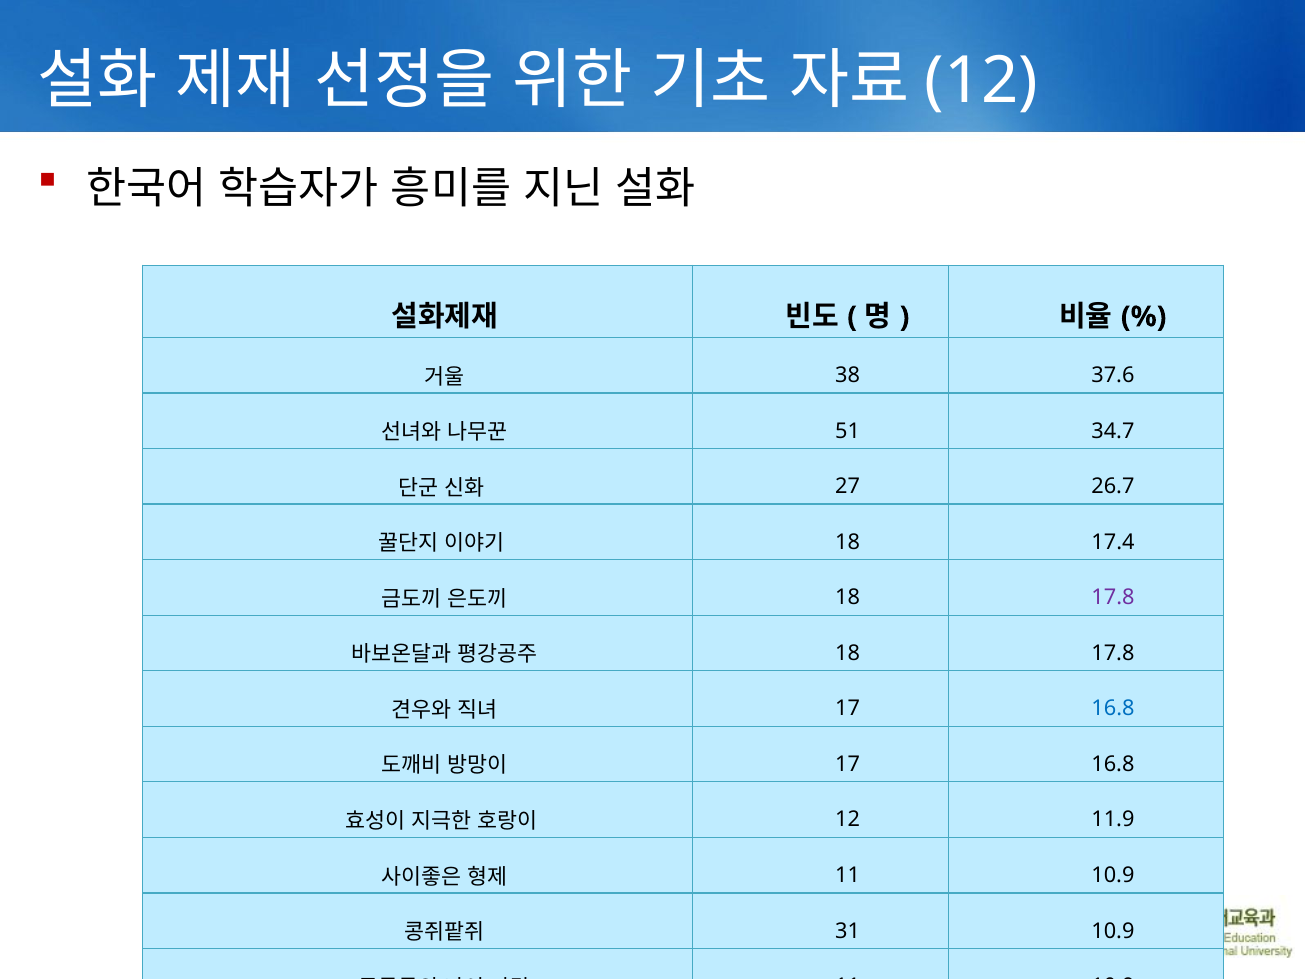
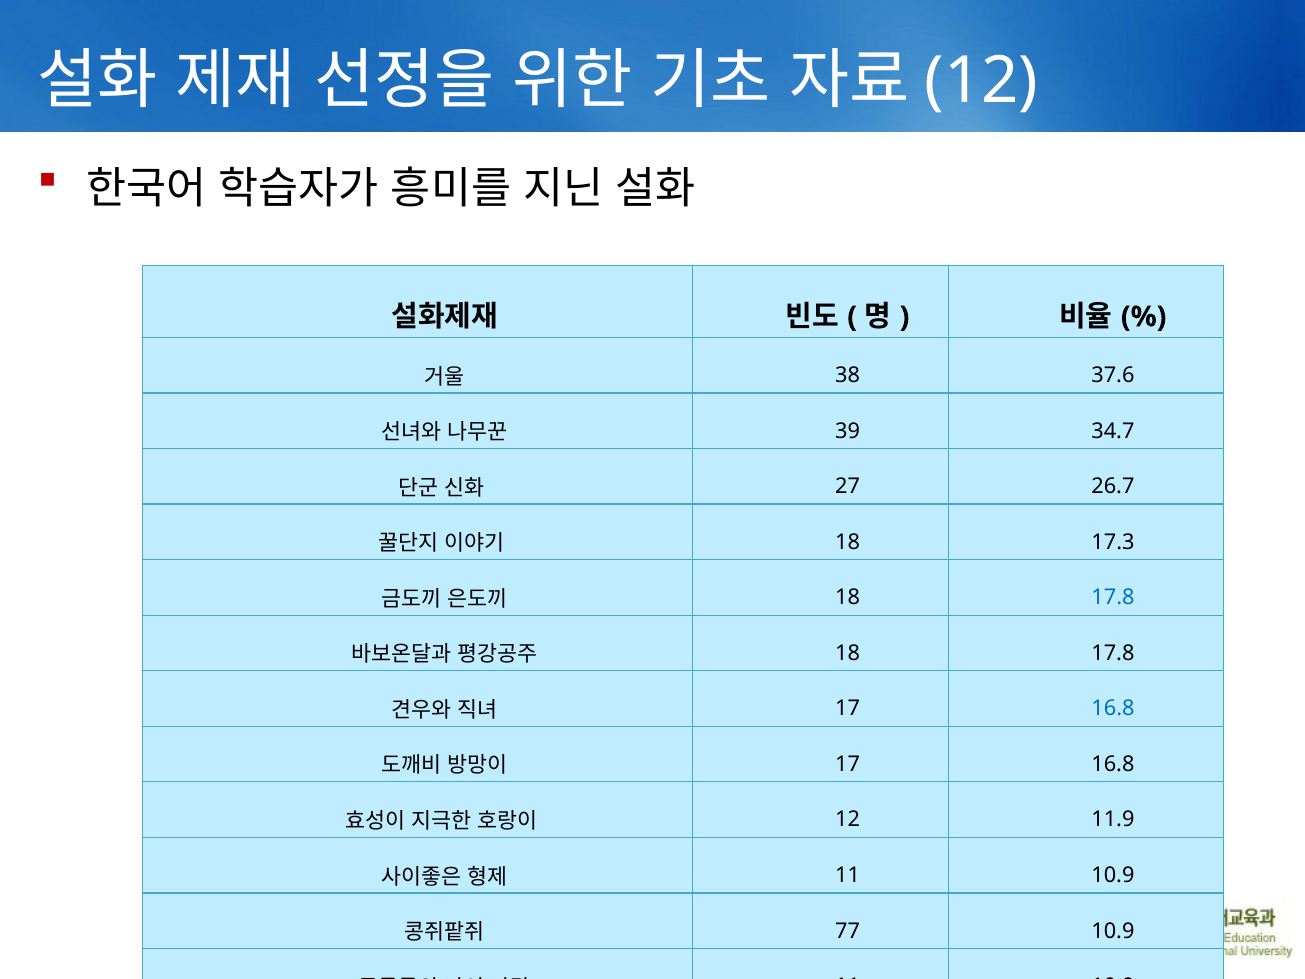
51: 51 -> 39 (848, 431)
17.4: 17.4 -> 17.3 (1113, 542)
17.8 colour: purple -> blue (1113, 597)
31: 31 -> 77 (848, 931)
